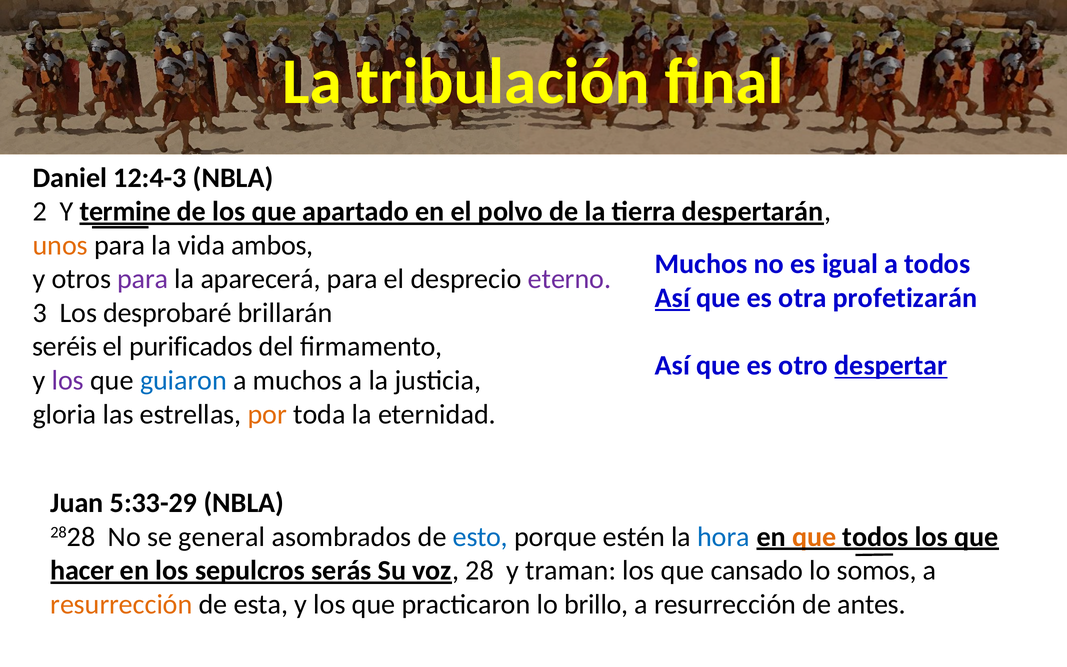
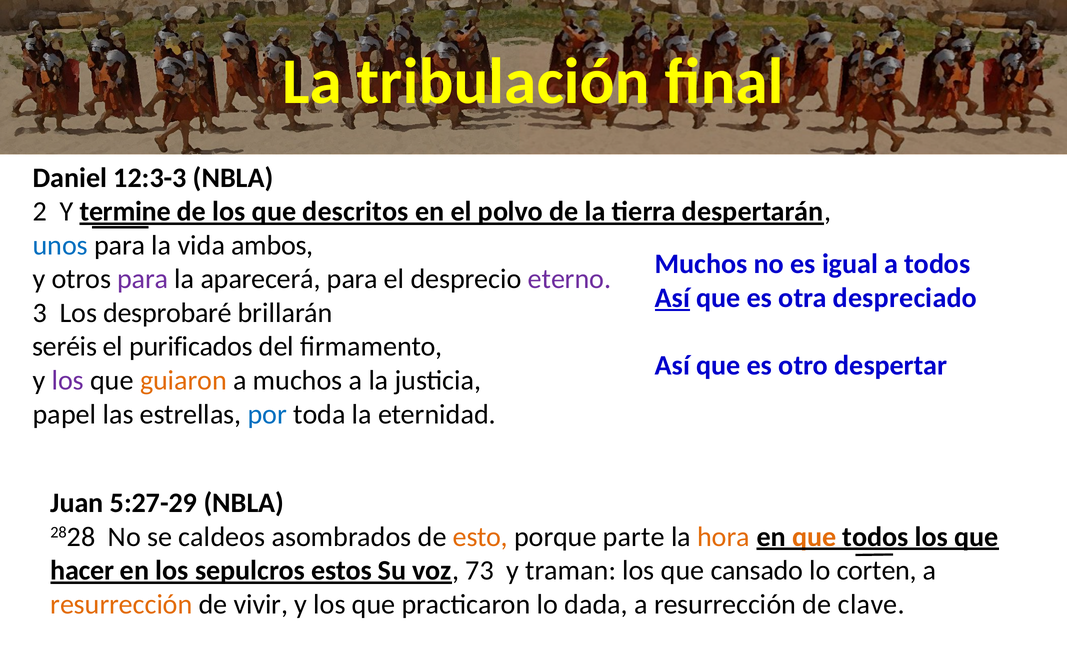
12:4-3: 12:4-3 -> 12:3-3 (150, 178)
apartado: apartado -> descritos (356, 212)
unos colour: orange -> blue (60, 245)
profetizarán: profetizarán -> despreciado (905, 298)
despertar underline: present -> none (891, 365)
guiaron colour: blue -> orange (183, 380)
gloria: gloria -> papel (64, 414)
por colour: orange -> blue (267, 414)
5:33-29: 5:33-29 -> 5:27-29 (154, 503)
general: general -> caldeos (222, 537)
esto colour: blue -> orange (480, 537)
estén: estén -> parte (634, 537)
hora colour: blue -> orange (723, 537)
serás: serás -> estos (342, 570)
28: 28 -> 73 (480, 570)
somos: somos -> corten (877, 570)
esta: esta -> vivir (261, 604)
brillo: brillo -> dada (596, 604)
antes: antes -> clave (871, 604)
